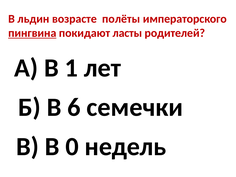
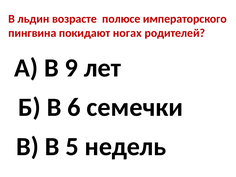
полёты: полёты -> полюсе (121, 19)
пингвина underline: present -> none (32, 33)
ласты: ласты -> ногах (127, 33)
1: 1 -> 9 (71, 68)
0: 0 -> 5 (72, 147)
